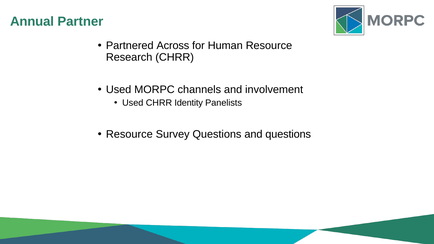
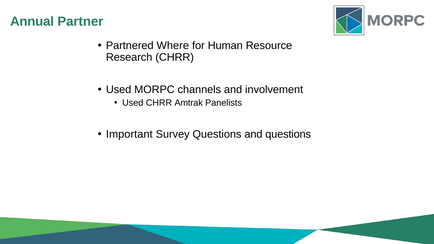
Across: Across -> Where (173, 46)
Identity: Identity -> Amtrak (189, 103)
Resource: Resource -> Important (129, 134)
